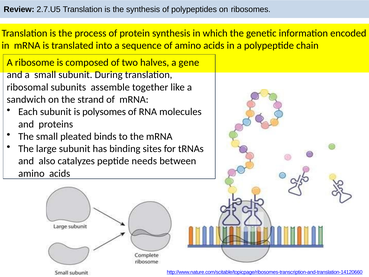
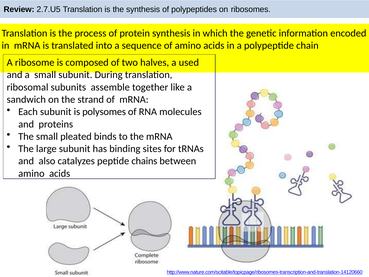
gene: gene -> used (189, 62)
needs: needs -> chains (144, 161)
